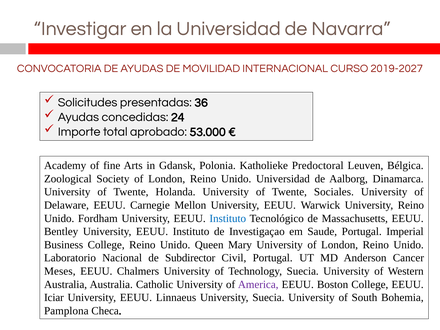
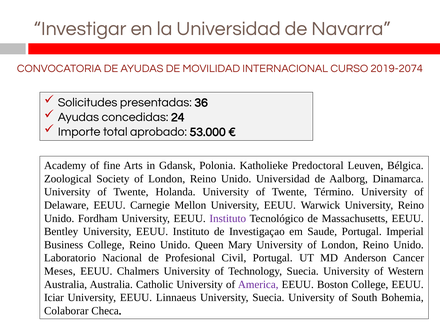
2019-2027: 2019-2027 -> 2019-2074 (397, 69)
Sociales: Sociales -> Término (334, 192)
Instituto colour: blue -> purple (228, 218)
Subdirector: Subdirector -> Profesional (190, 258)
Pamplona: Pamplona -> Colaborar (66, 311)
